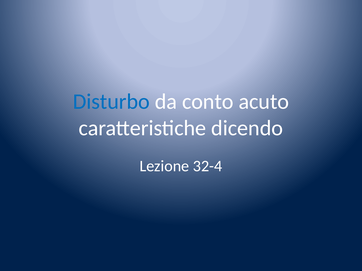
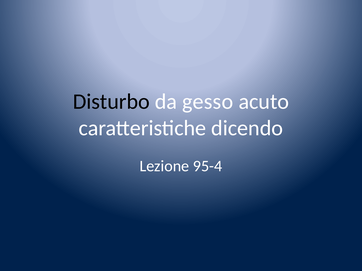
Disturbo colour: blue -> black (111, 102)
conto: conto -> gesso (208, 102)
32-4: 32-4 -> 95-4 (208, 166)
